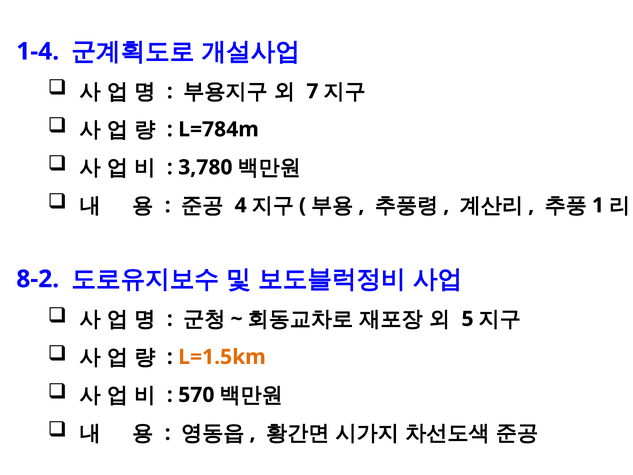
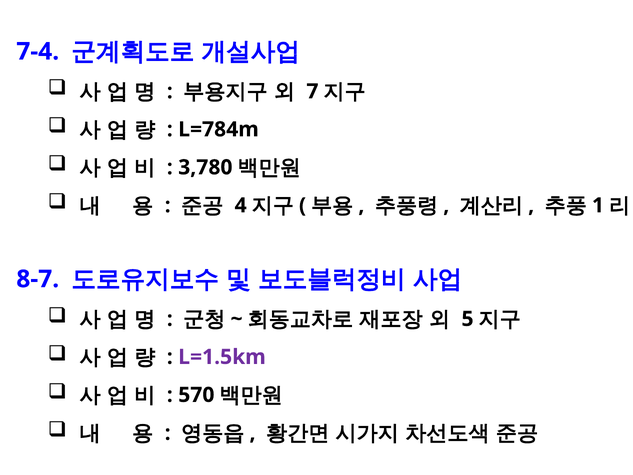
1-4: 1-4 -> 7-4 (38, 51)
8-2: 8-2 -> 8-7 (38, 279)
L=1.5km colour: orange -> purple (222, 357)
